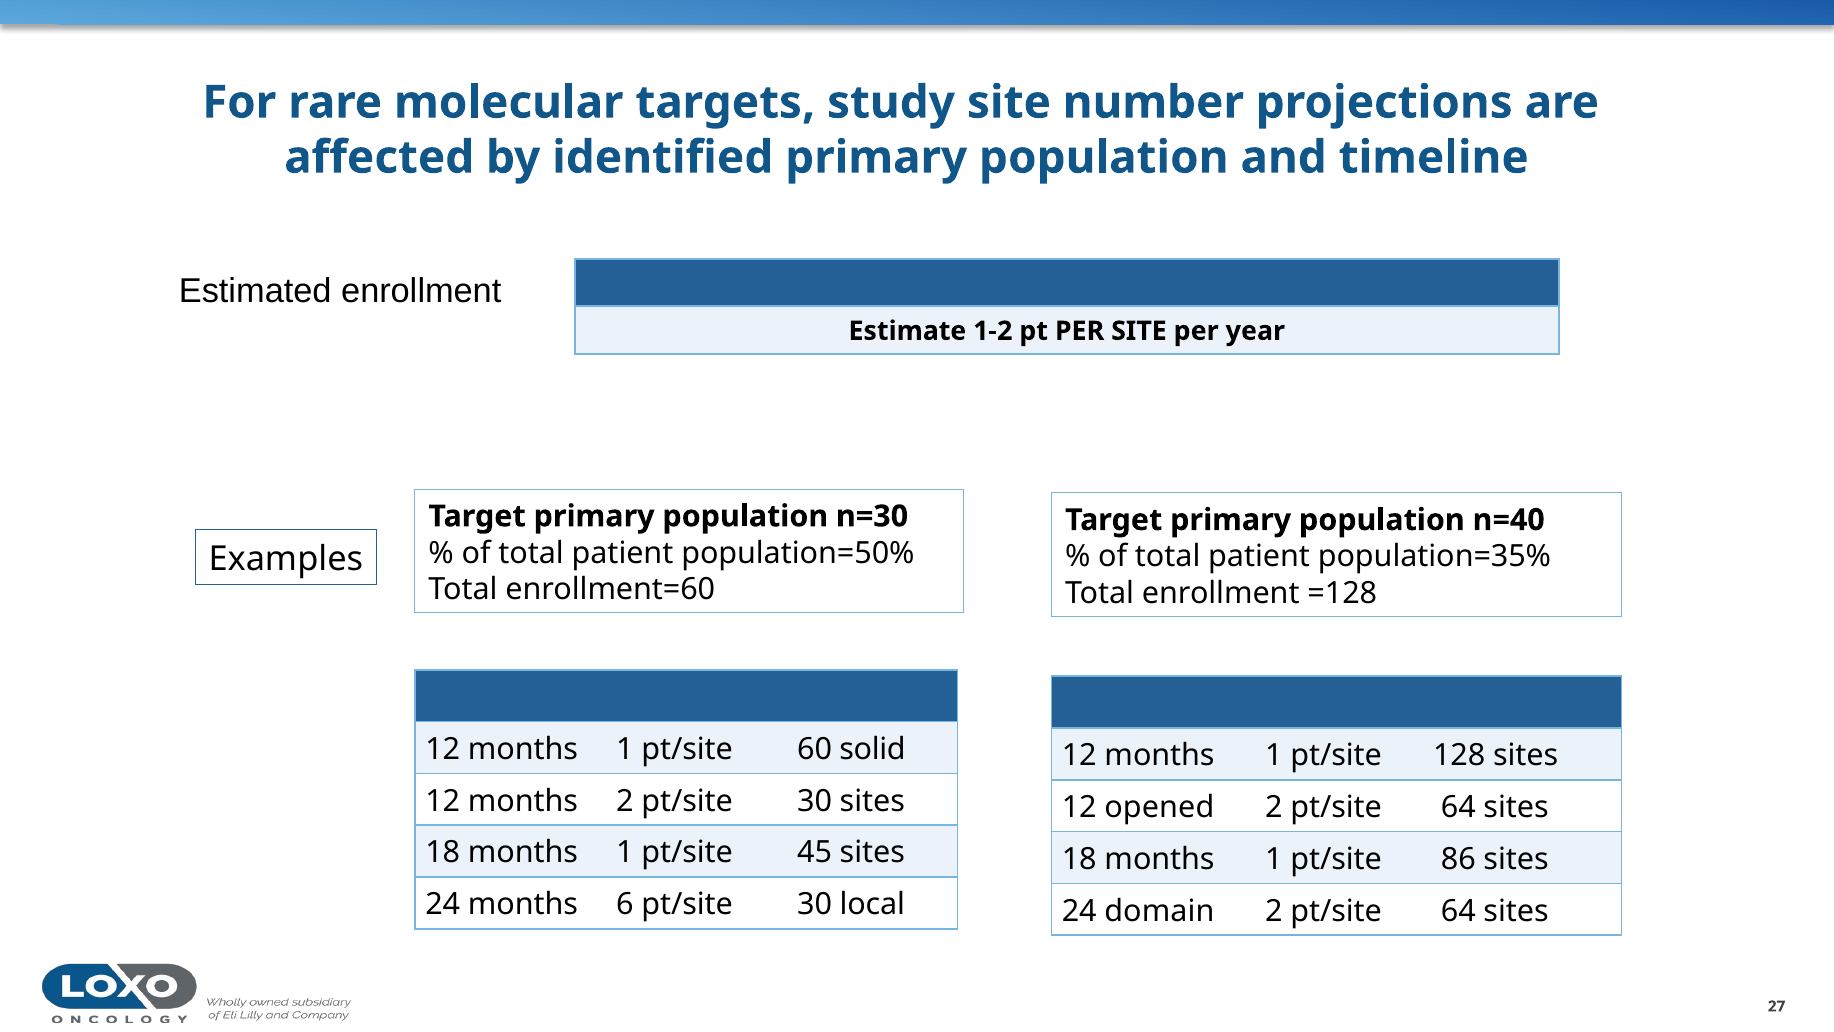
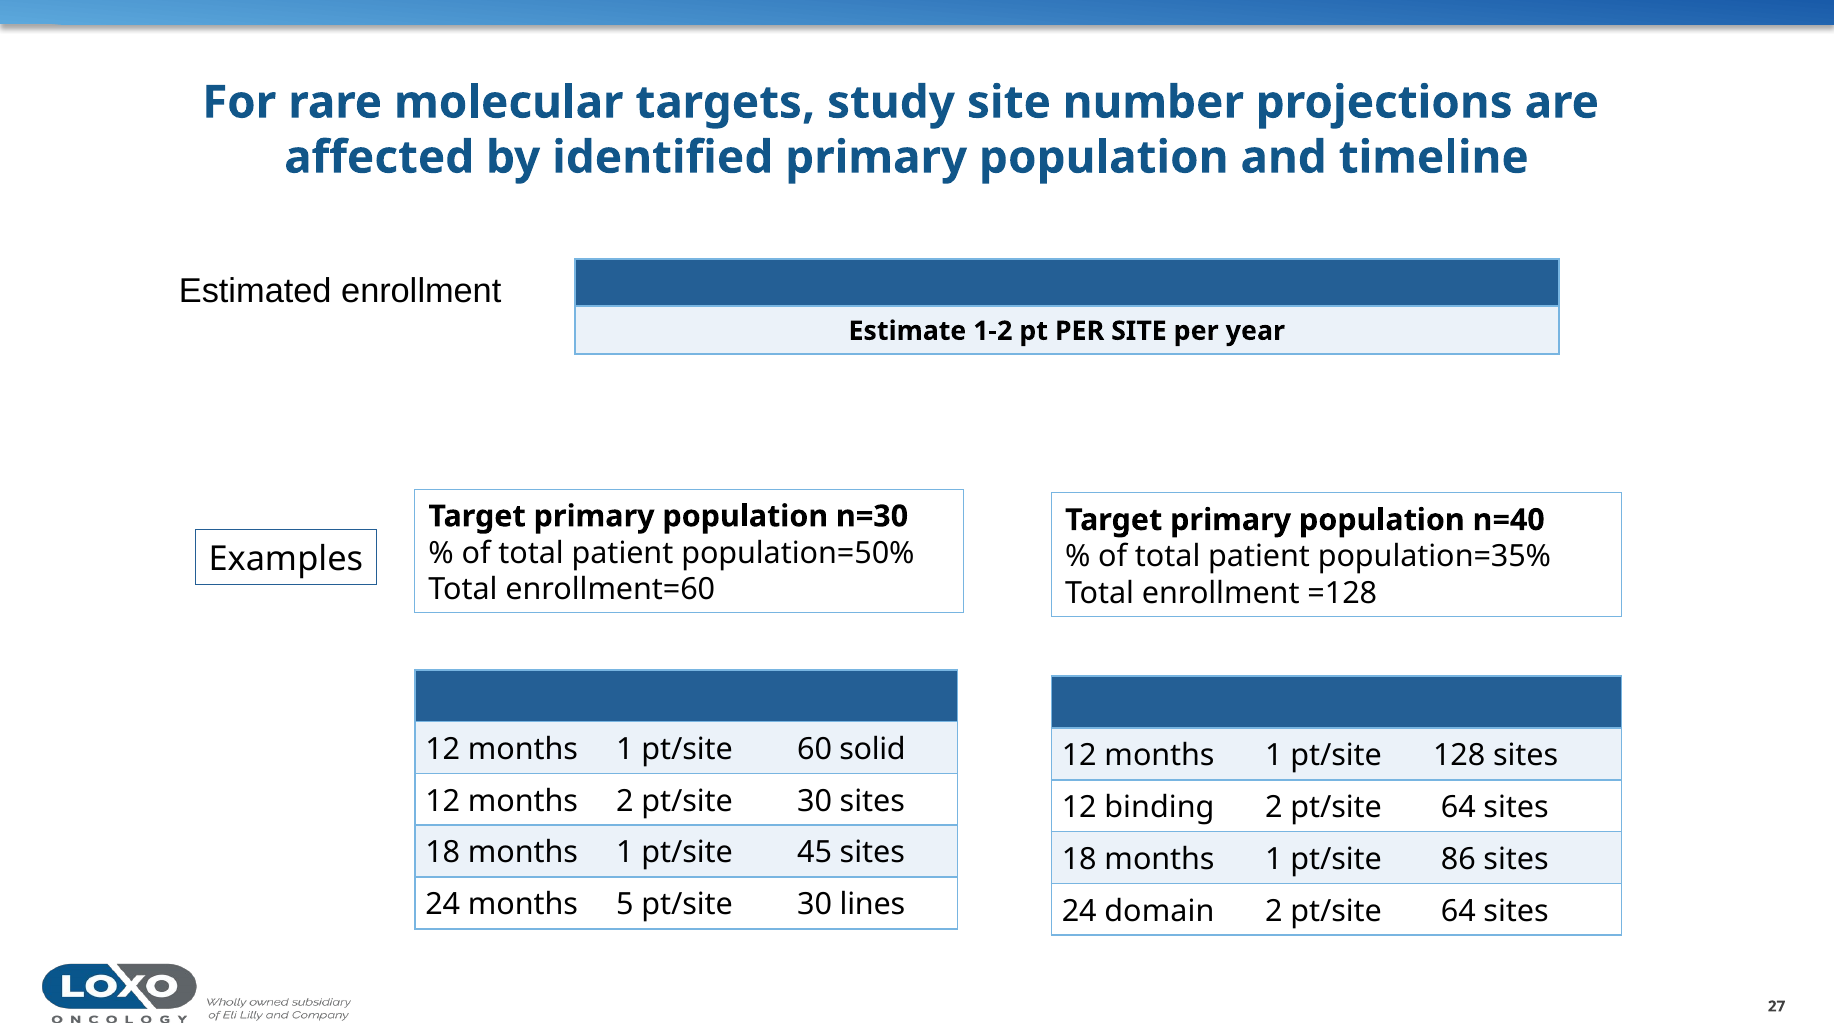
opened: opened -> binding (1159, 807)
6: 6 -> 5 (625, 904)
local: local -> lines (872, 904)
